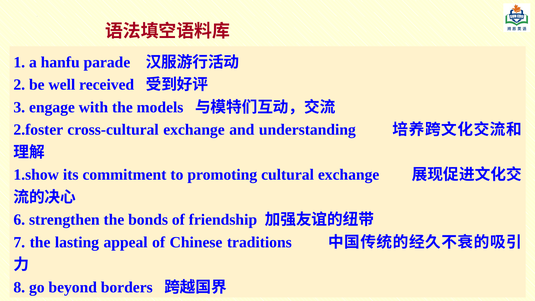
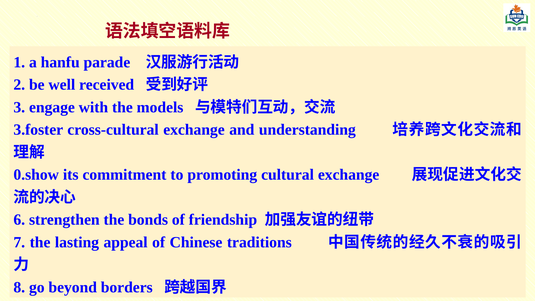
2.foster: 2.foster -> 3.foster (38, 130)
1.show: 1.show -> 0.show (36, 175)
